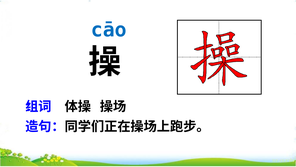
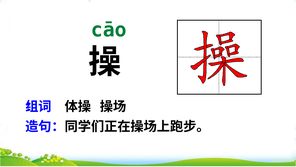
cāo colour: blue -> green (109, 30)
